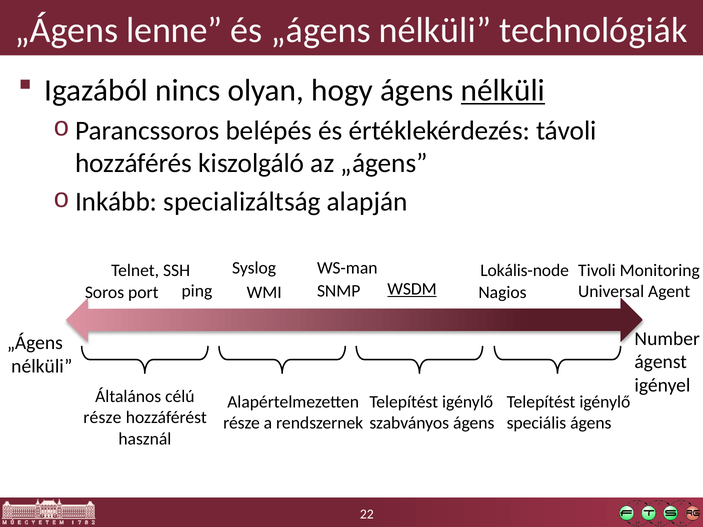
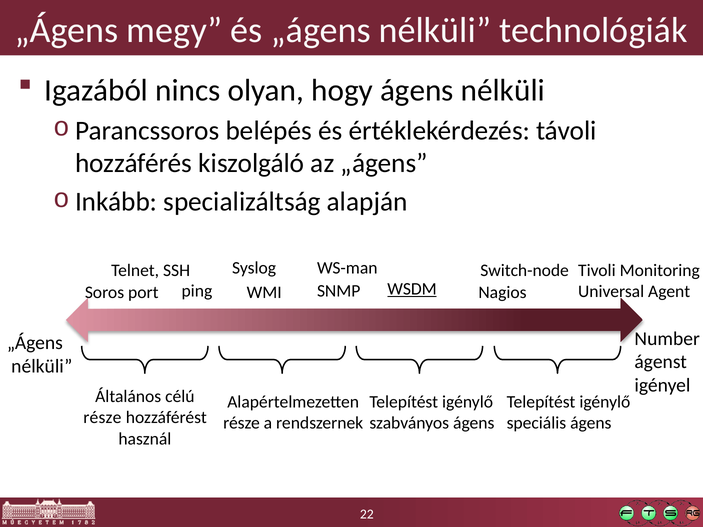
lenne: lenne -> megy (174, 30)
nélküli underline: present -> none (503, 90)
Lokális-node: Lokális-node -> Switch-node (525, 271)
